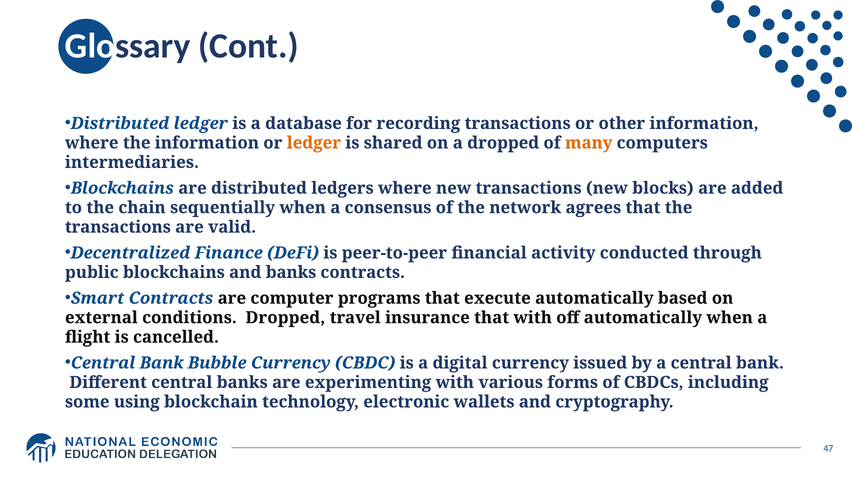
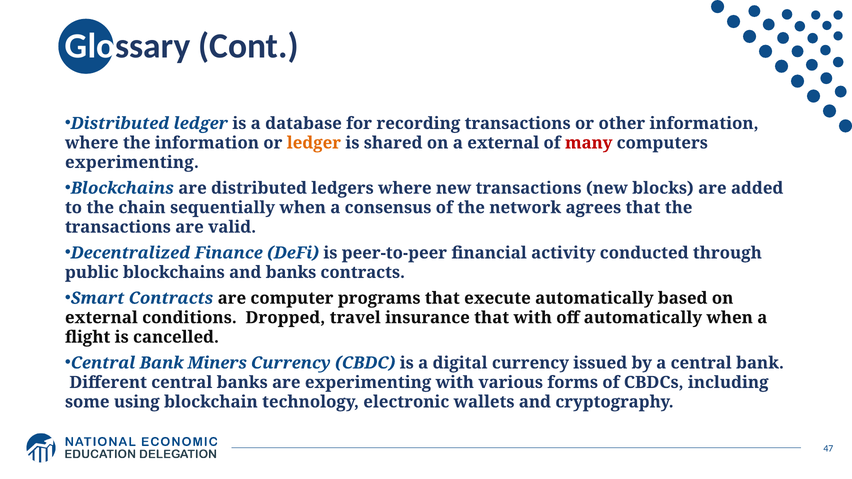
a dropped: dropped -> external (503, 143)
many colour: orange -> red (589, 143)
intermediaries: intermediaries -> experimenting (132, 162)
Bubble: Bubble -> Miners (217, 363)
